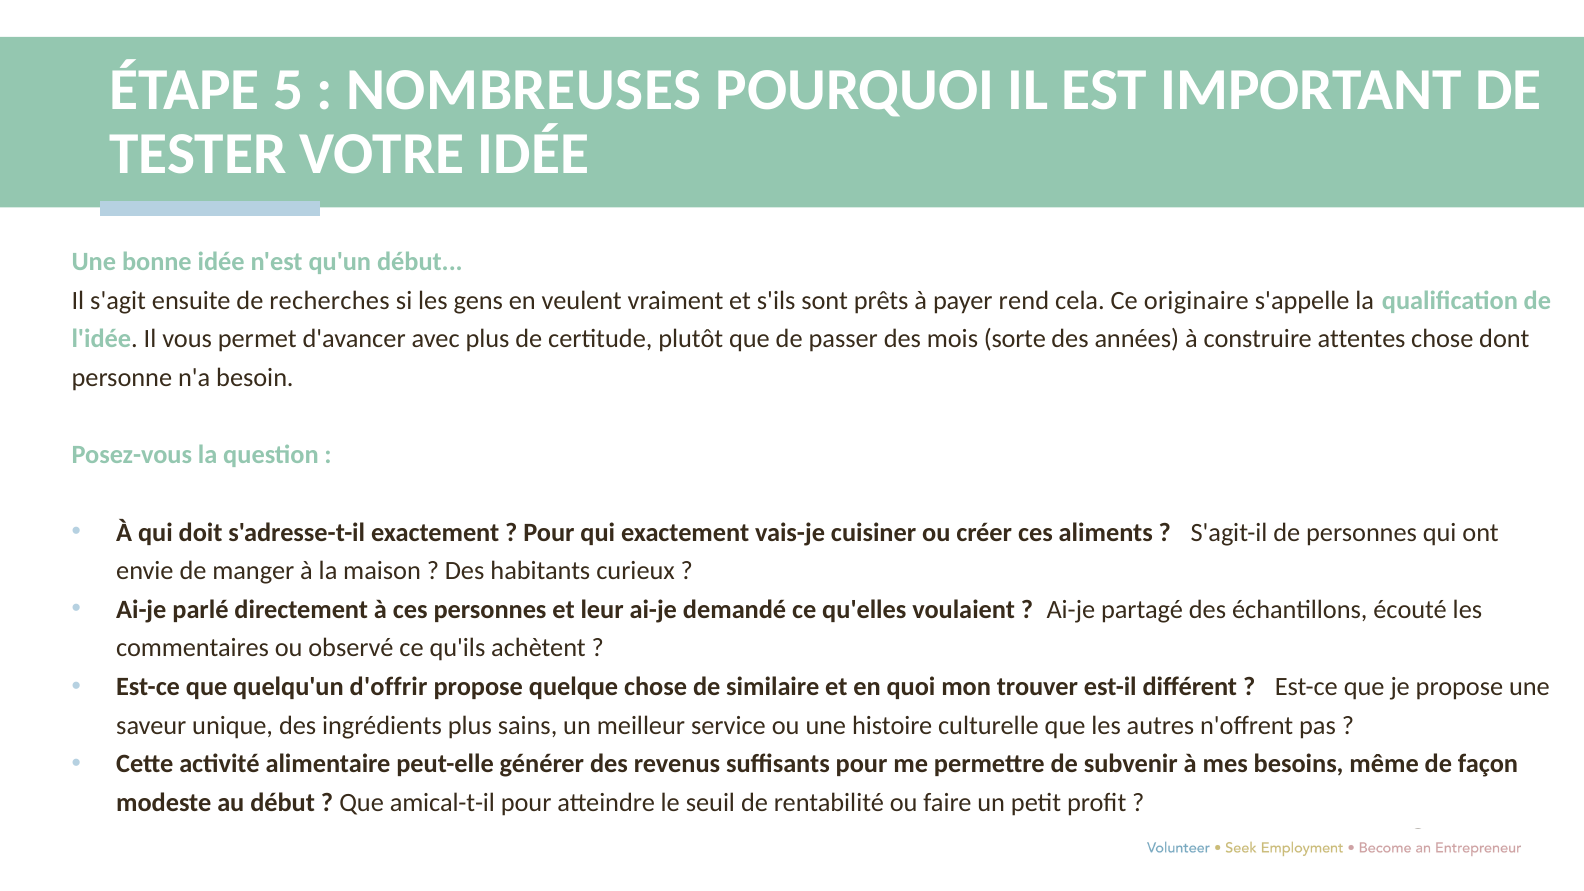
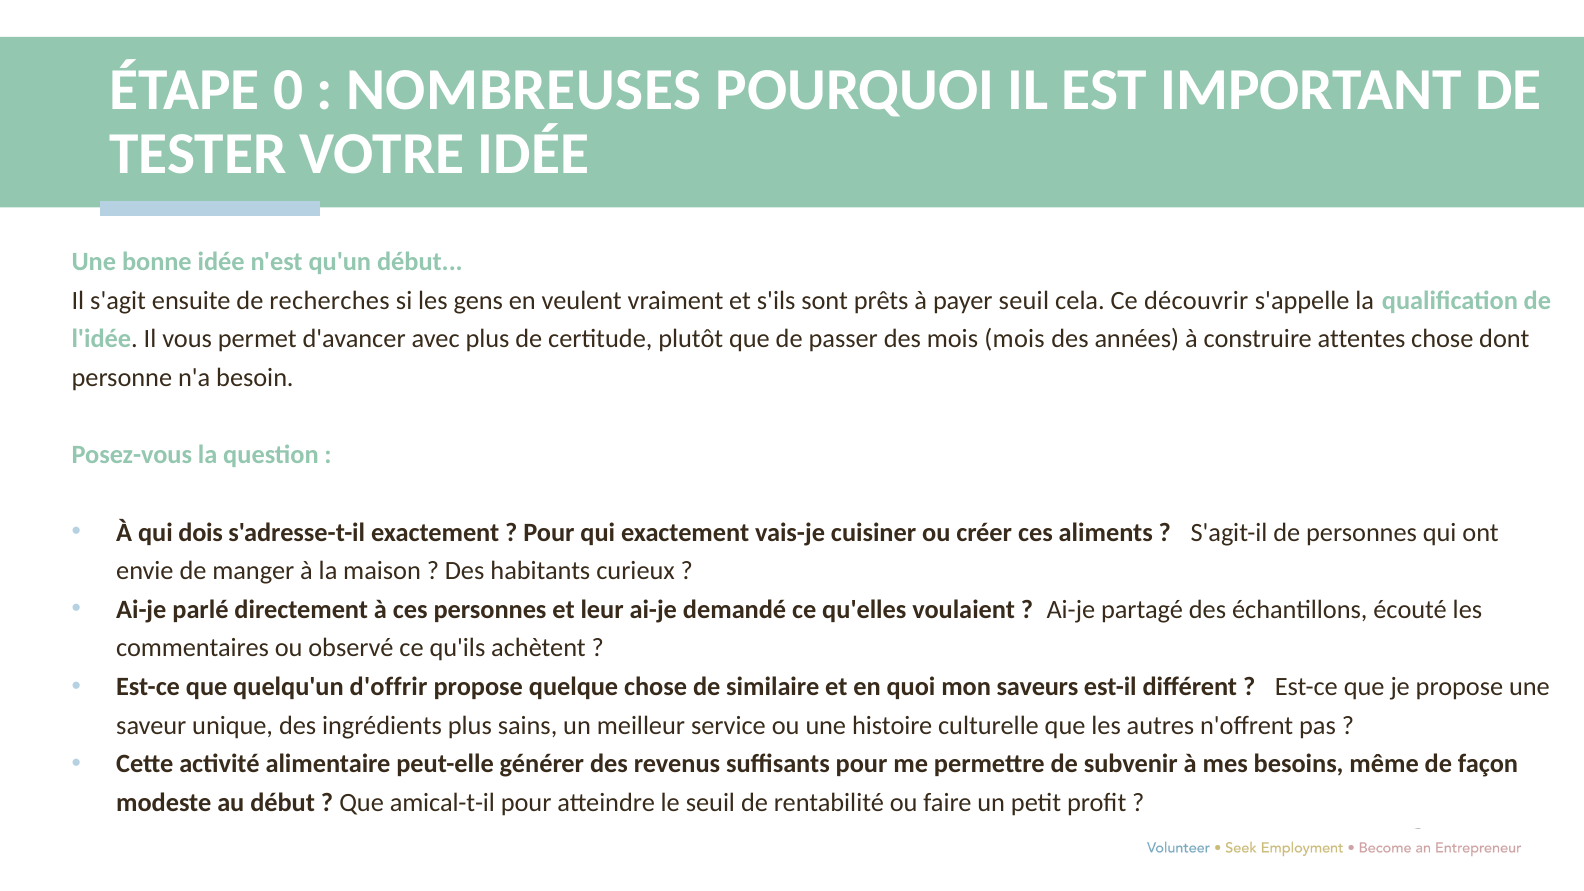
5: 5 -> 0 (288, 90)
payer rend: rend -> seuil (1024, 301)
originaire: originaire -> découvrir (1196, 301)
mois sorte: sorte -> mois (1015, 339)
doit: doit -> dois (201, 532)
trouver: trouver -> saveurs (1037, 687)
